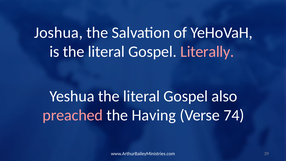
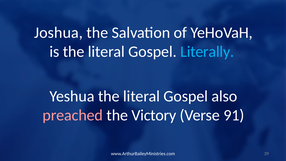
Literally colour: pink -> light blue (207, 52)
Having: Having -> Victory (154, 115)
74: 74 -> 91 (234, 115)
